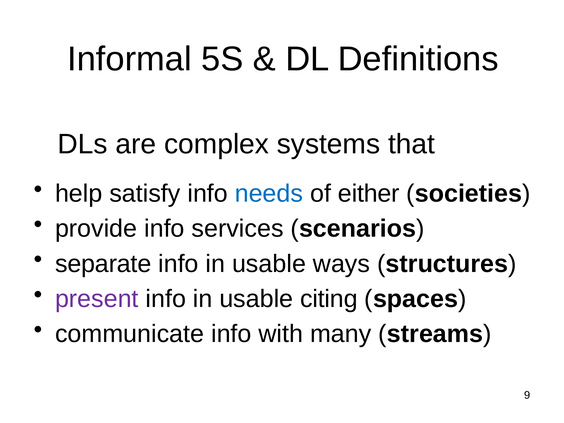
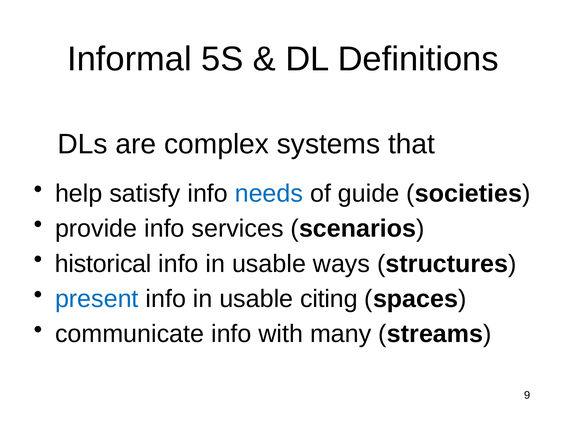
either: either -> guide (369, 194)
separate: separate -> historical (103, 264)
present colour: purple -> blue (97, 299)
